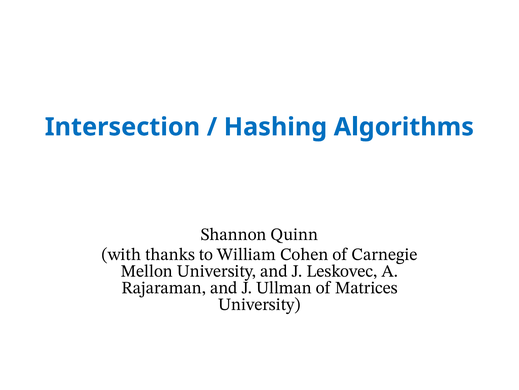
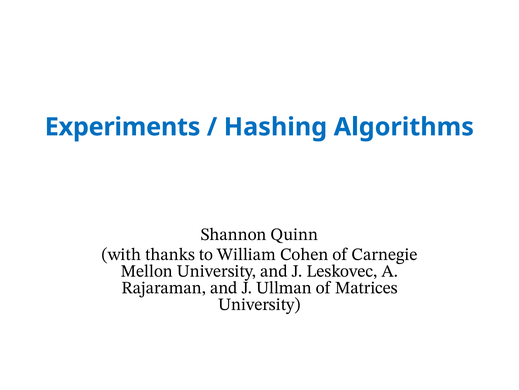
Intersection: Intersection -> Experiments (123, 127)
